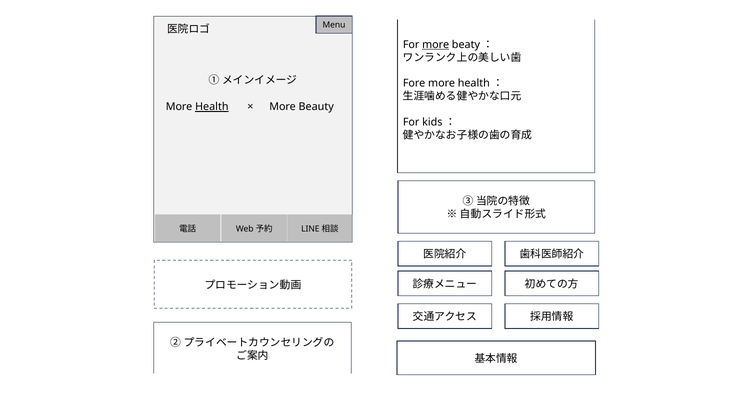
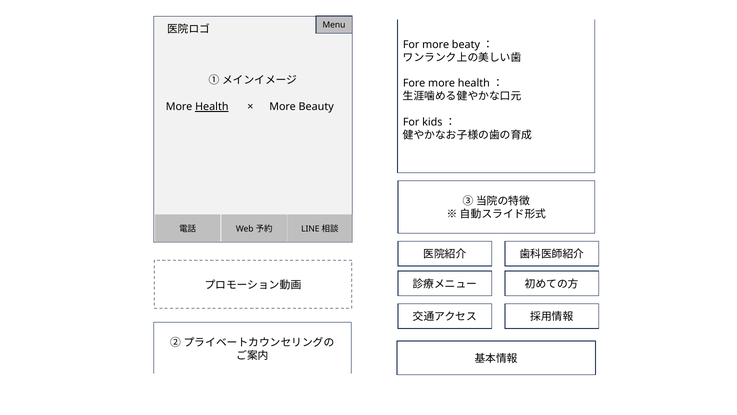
more underline: present -> none (436, 45)
